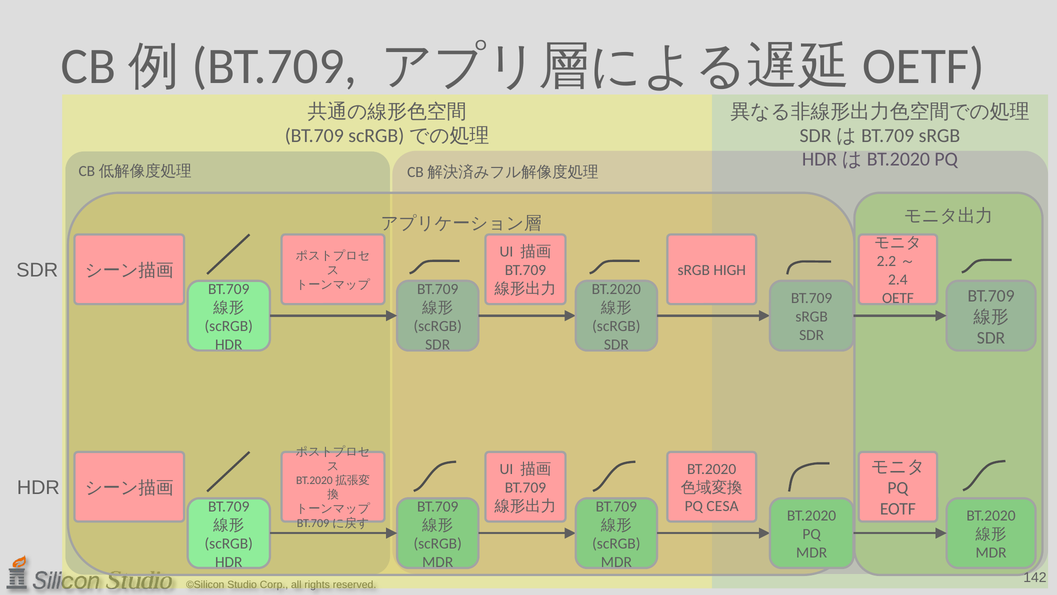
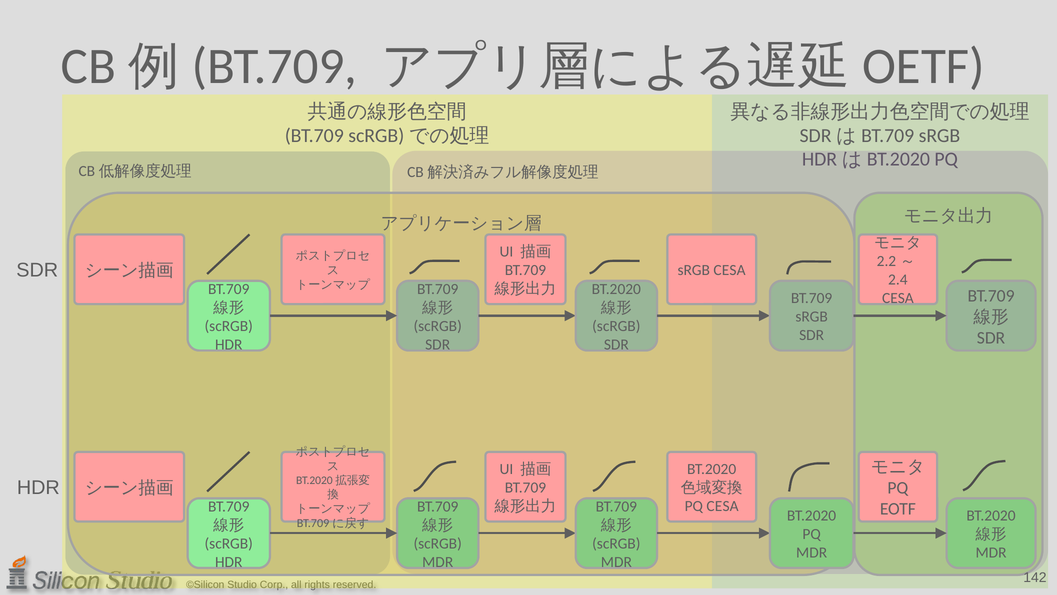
sRGB HIGH: HIGH -> CESA (730, 270)
OETF: OETF -> CESA (898, 298)
